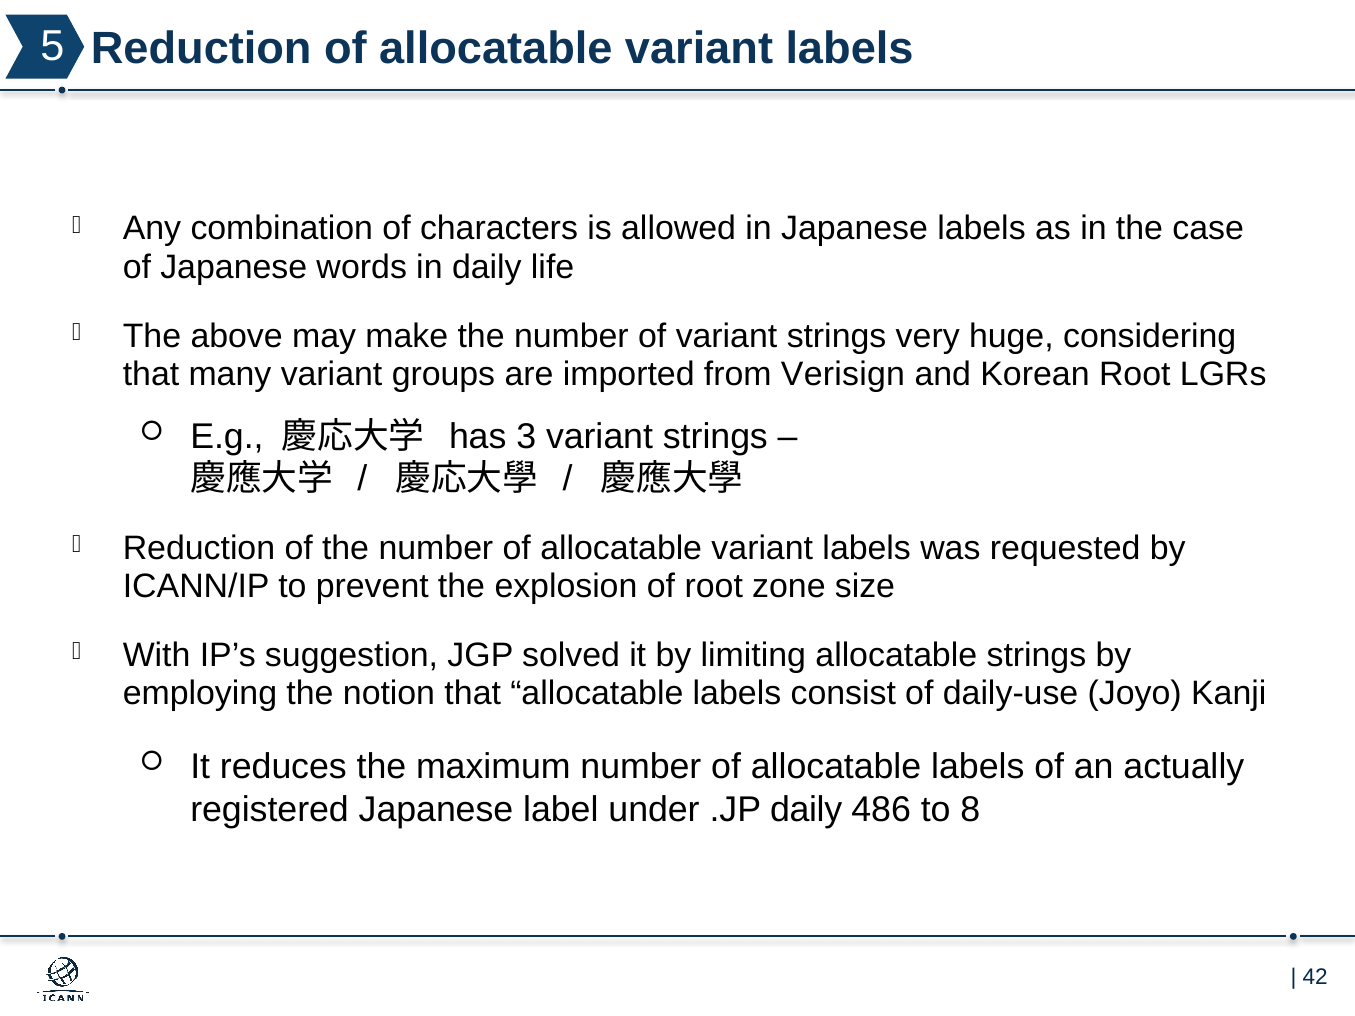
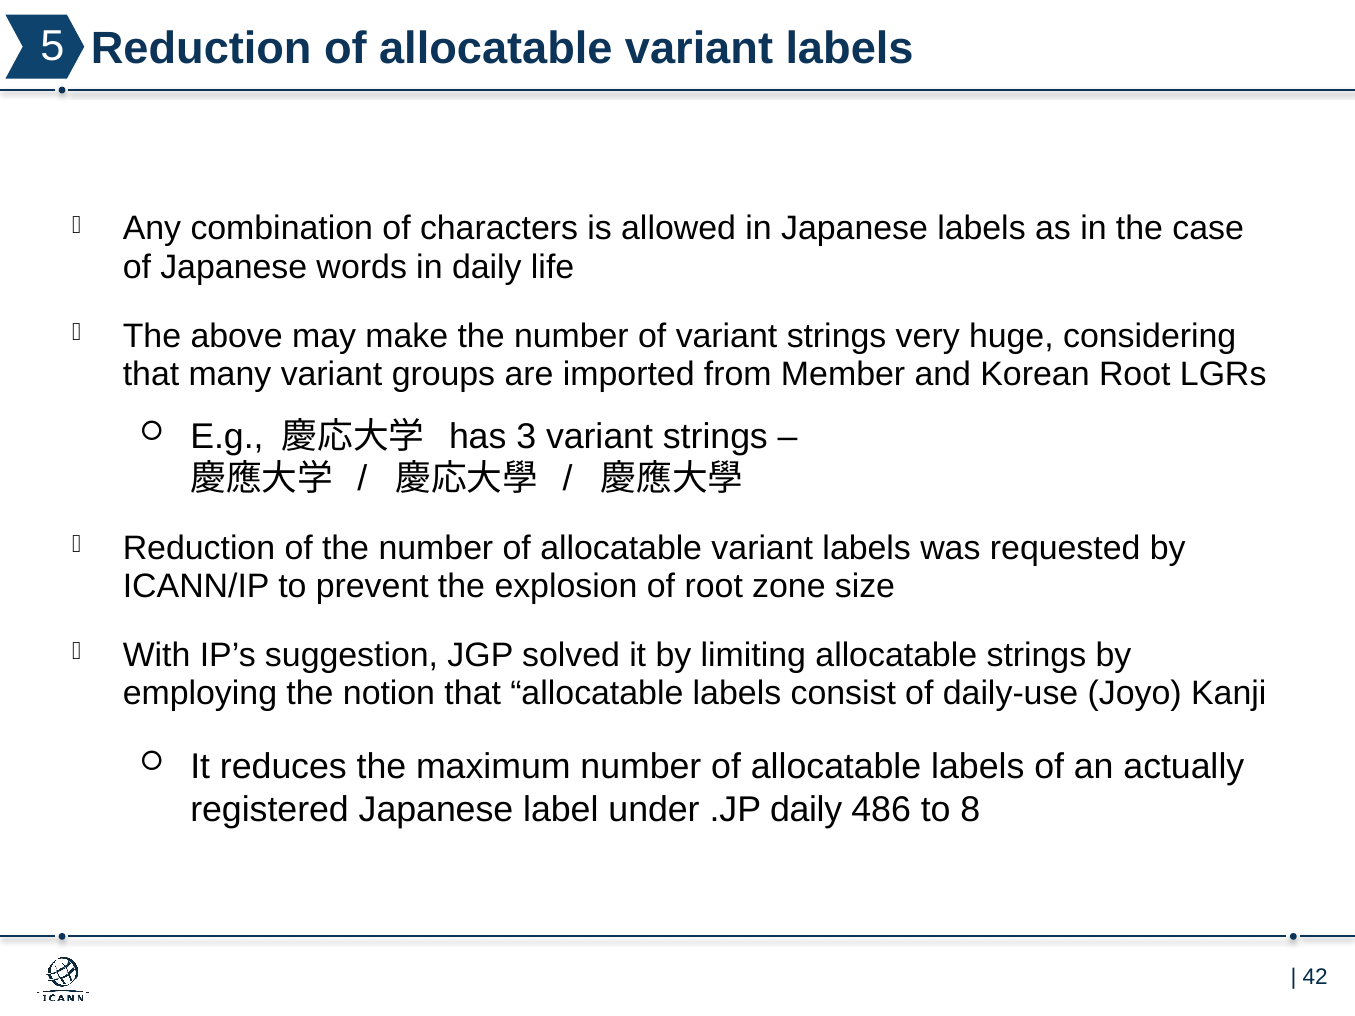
Verisign: Verisign -> Member (843, 375)
